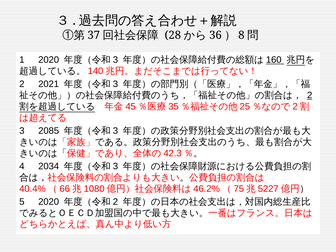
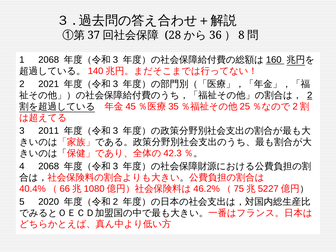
1 2020: 2020 -> 2068 (49, 60)
2085: 2085 -> 2011 (49, 131)
4 2034: 2034 -> 2068 (49, 166)
